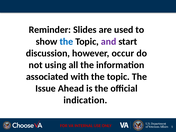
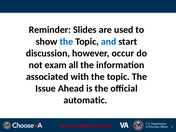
and colour: purple -> blue (109, 42)
using: using -> exam (56, 65)
indication: indication -> automatic (85, 100)
